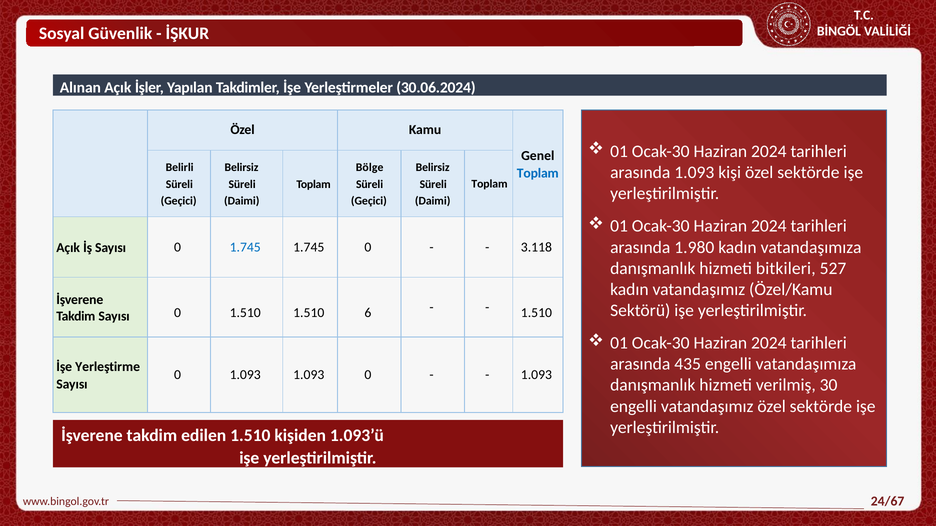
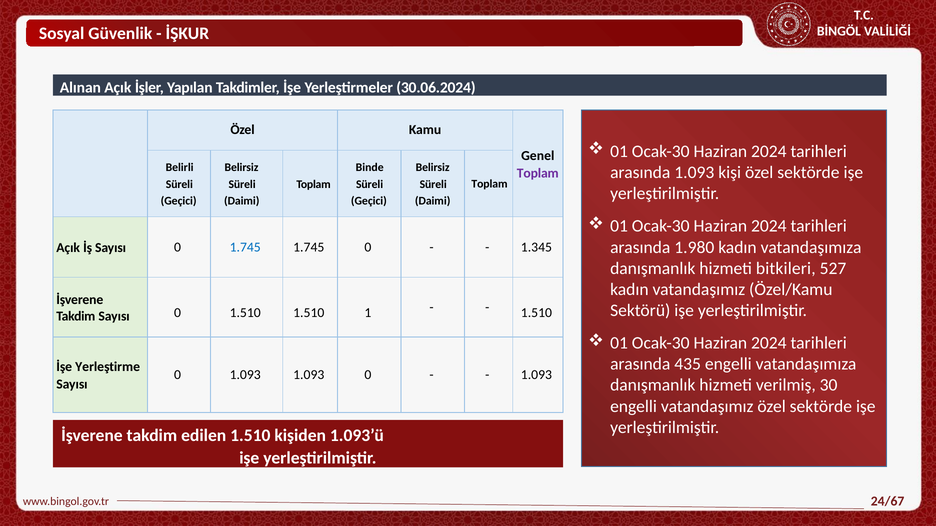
Bölge: Bölge -> Binde (370, 168)
Toplam colour: blue -> purple (538, 173)
3.118: 3.118 -> 1.345 (536, 247)
6: 6 -> 1 (368, 313)
